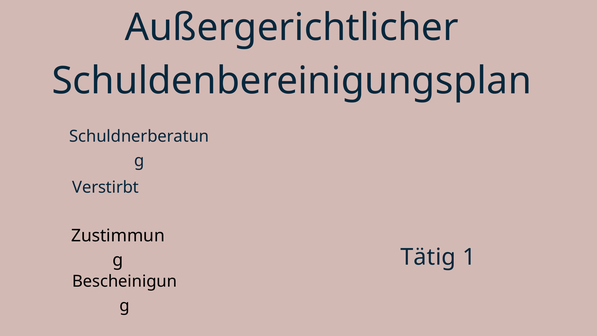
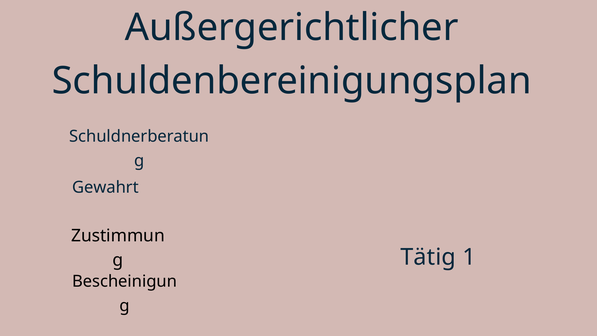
Verstirbt: Verstirbt -> Gewahrt (106, 187)
